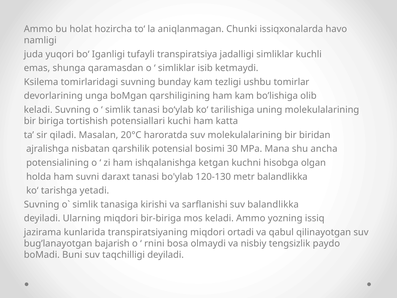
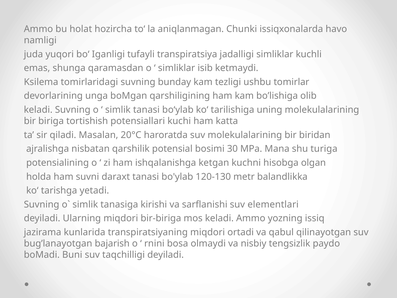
ancha: ancha -> turiga (324, 149)
suv balandlikka: balandlikka -> elementlari (273, 204)
